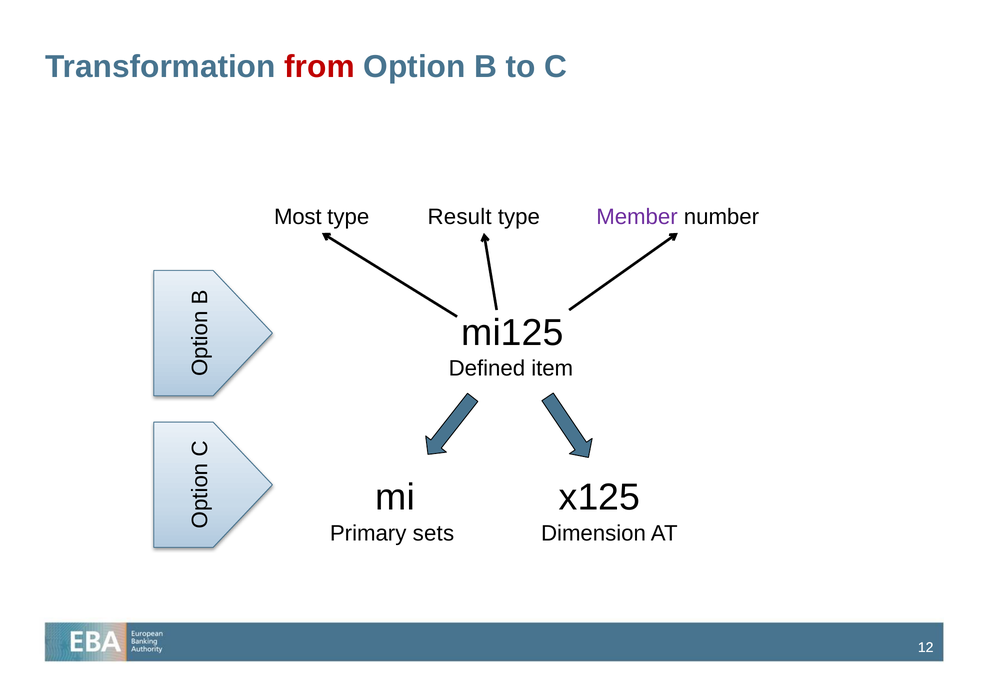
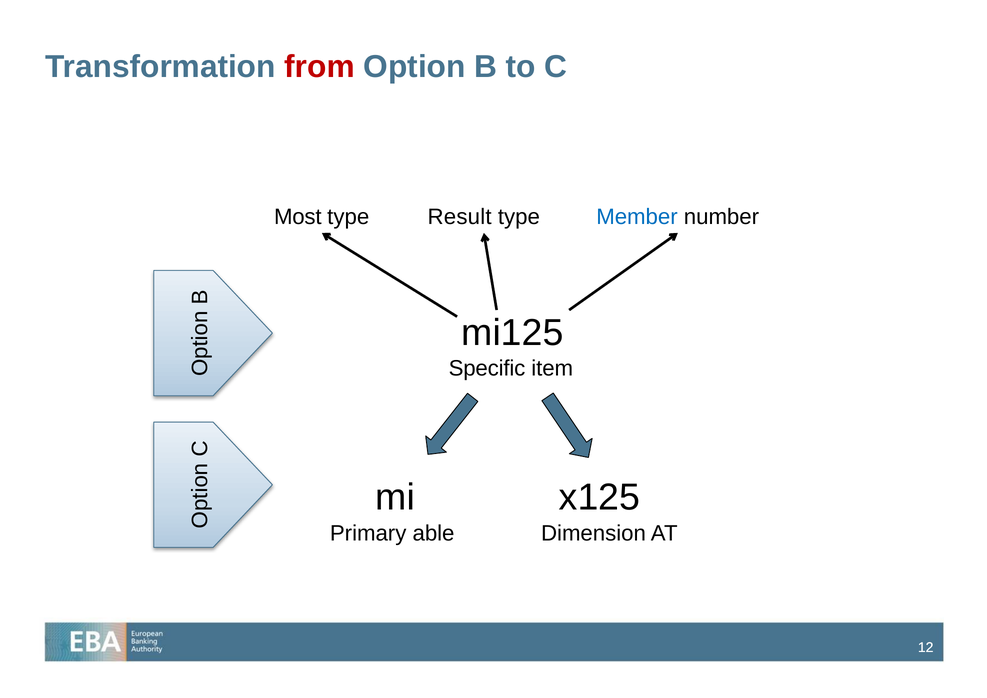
Member colour: purple -> blue (637, 217)
Defined: Defined -> Specific (487, 369)
sets: sets -> able (434, 533)
